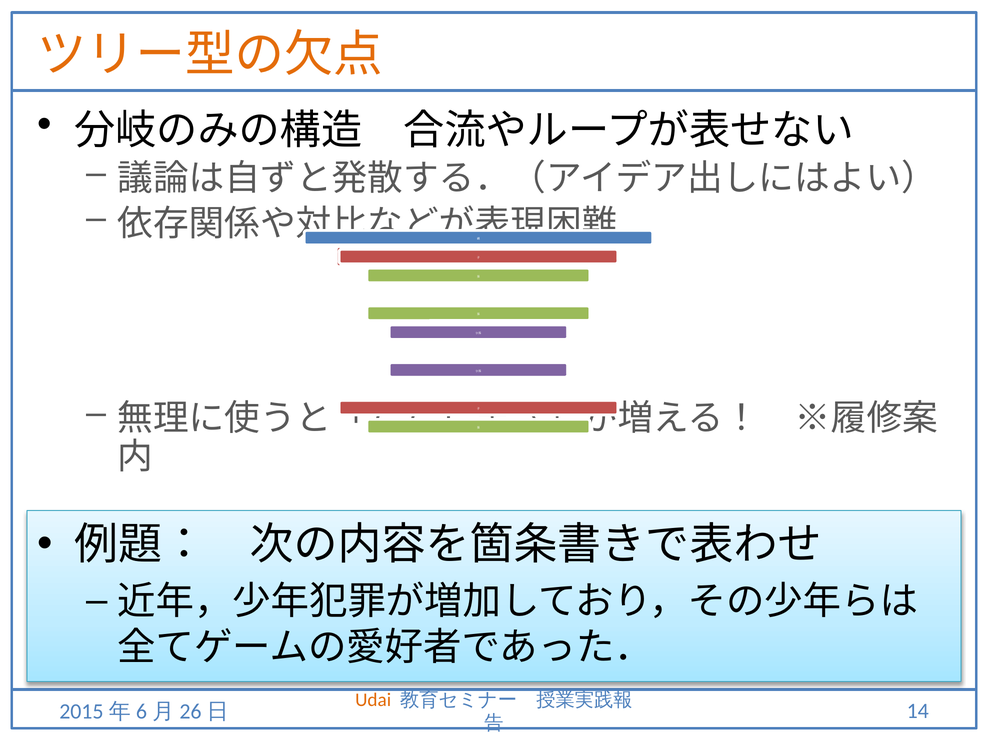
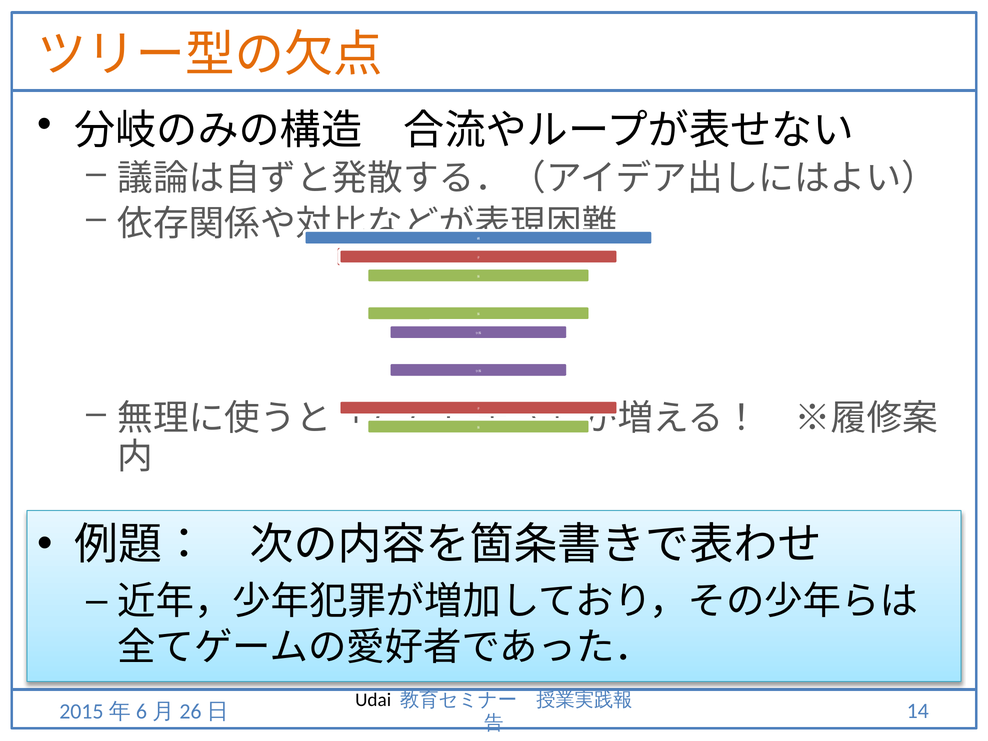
Udai colour: orange -> black (373, 700)
